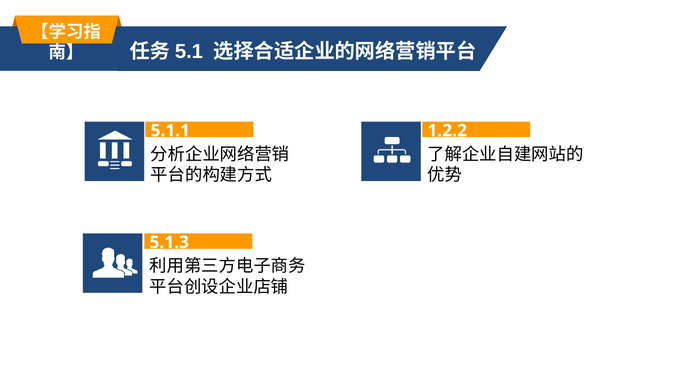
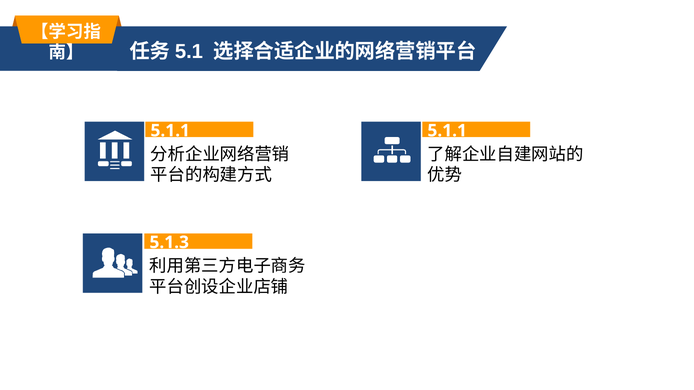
1.2.2: 1.2.2 -> 5.1.1 (447, 131)
